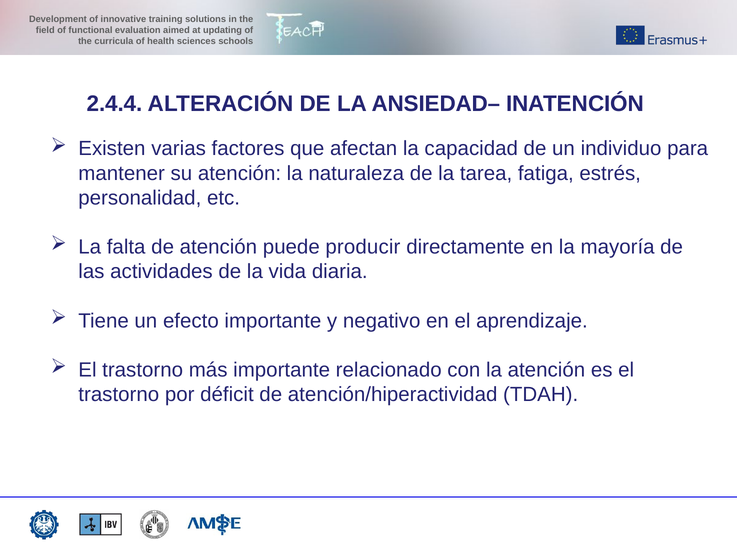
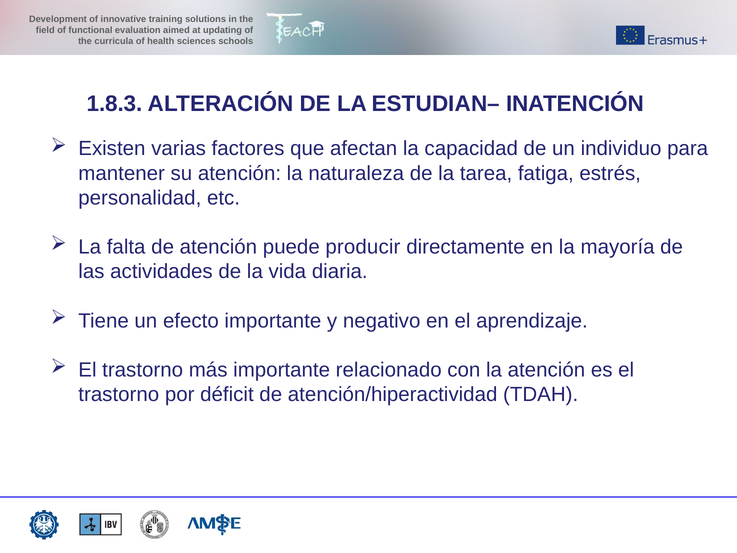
2.4.4: 2.4.4 -> 1.8.3 (115, 104)
ANSIEDAD–: ANSIEDAD– -> ESTUDIAN– (436, 104)
